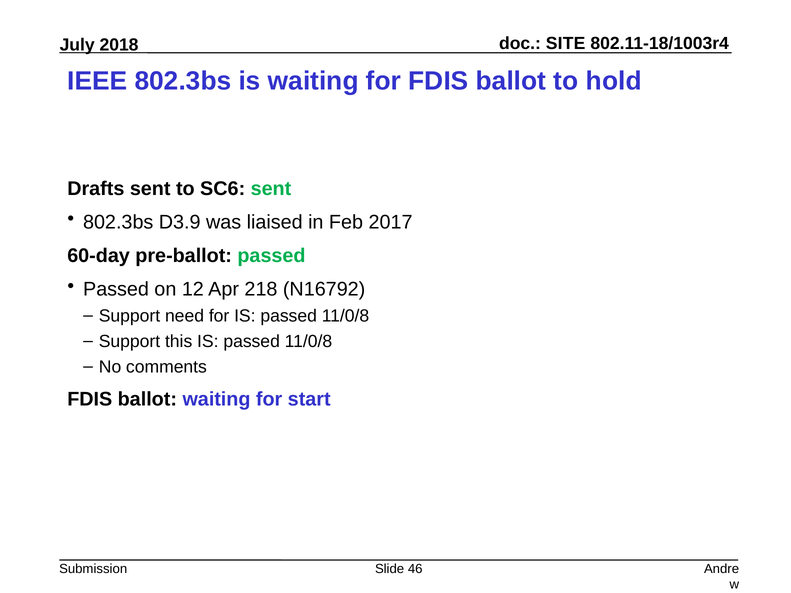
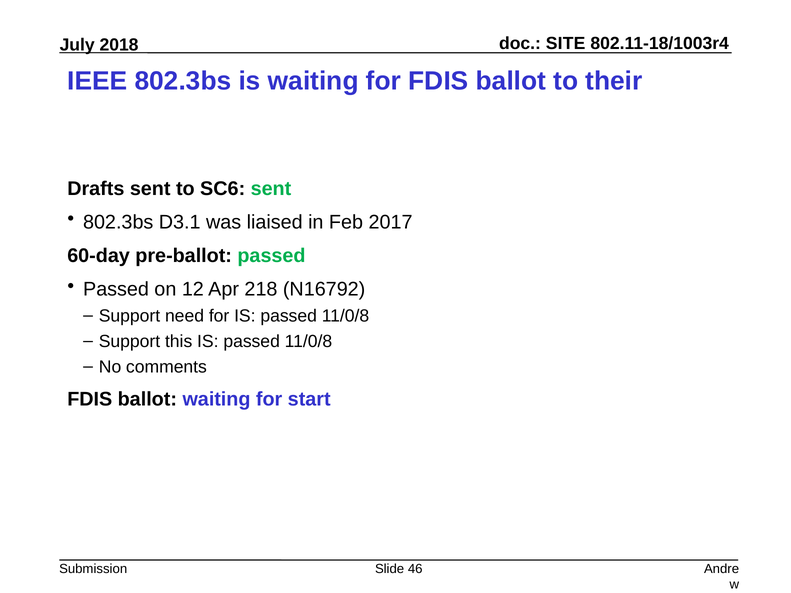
hold: hold -> their (614, 81)
D3.9: D3.9 -> D3.1 (180, 222)
